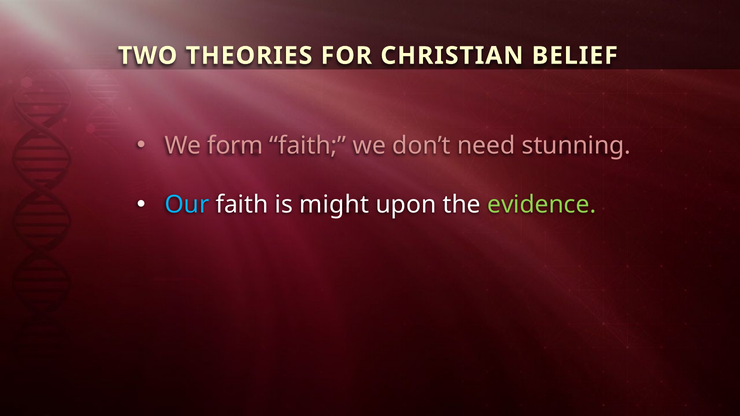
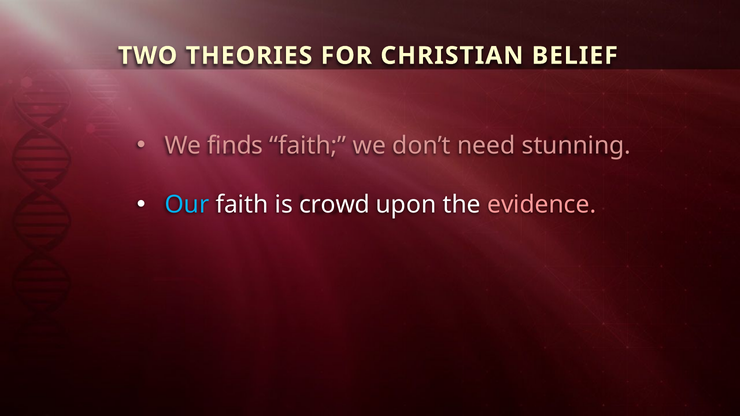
form: form -> finds (235, 146)
might: might -> crowd (335, 205)
evidence colour: light green -> pink (542, 205)
